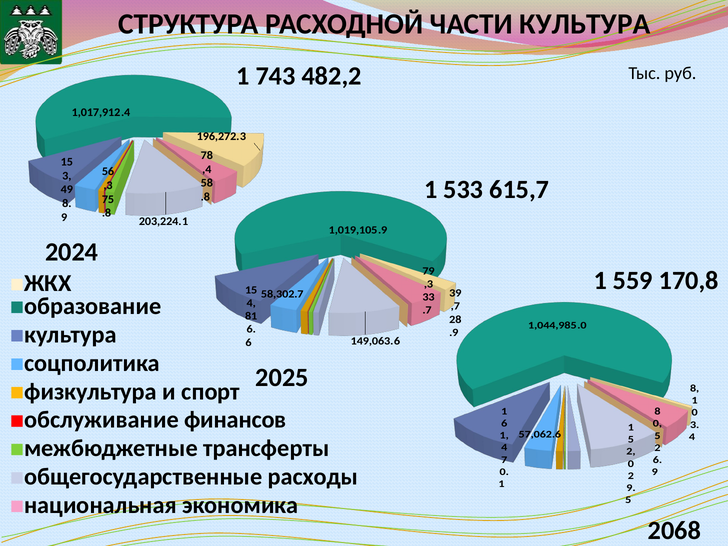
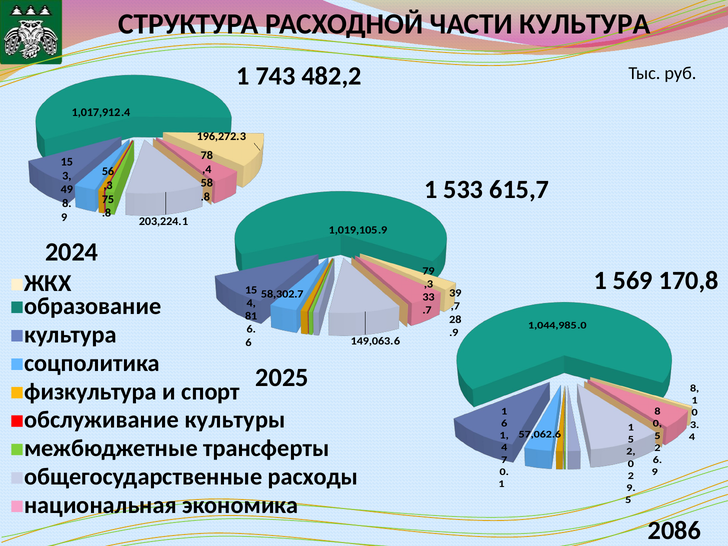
559: 559 -> 569 (633, 281)
финансов: финансов -> культуры (235, 420)
2068: 2068 -> 2086 (674, 531)
